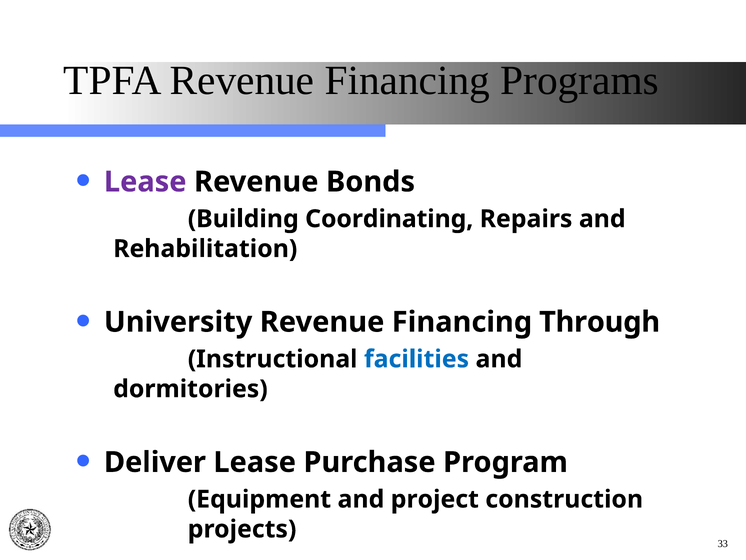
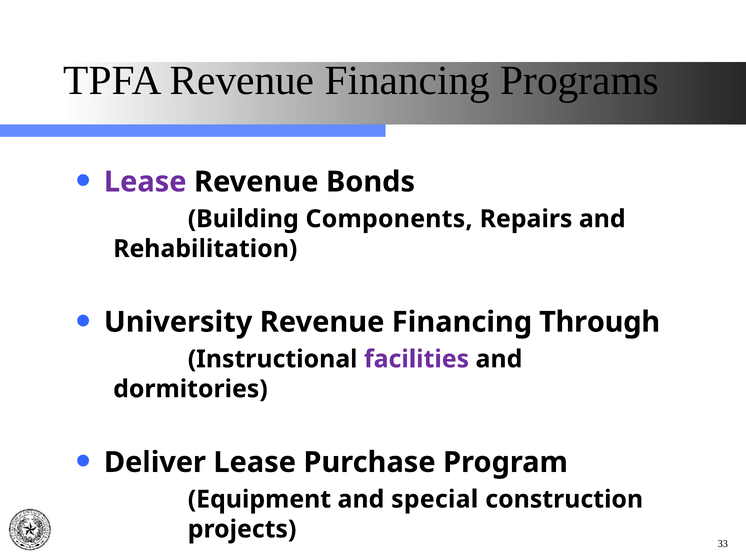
Coordinating: Coordinating -> Components (389, 219)
facilities colour: blue -> purple (417, 359)
project: project -> special (435, 499)
